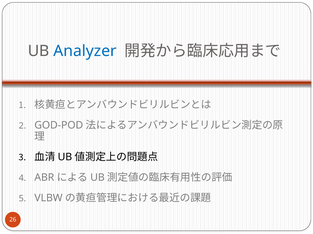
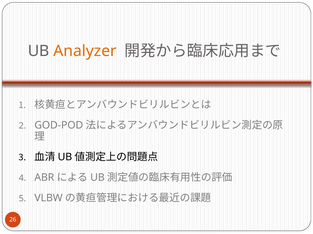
Analyzer colour: blue -> orange (85, 51)
